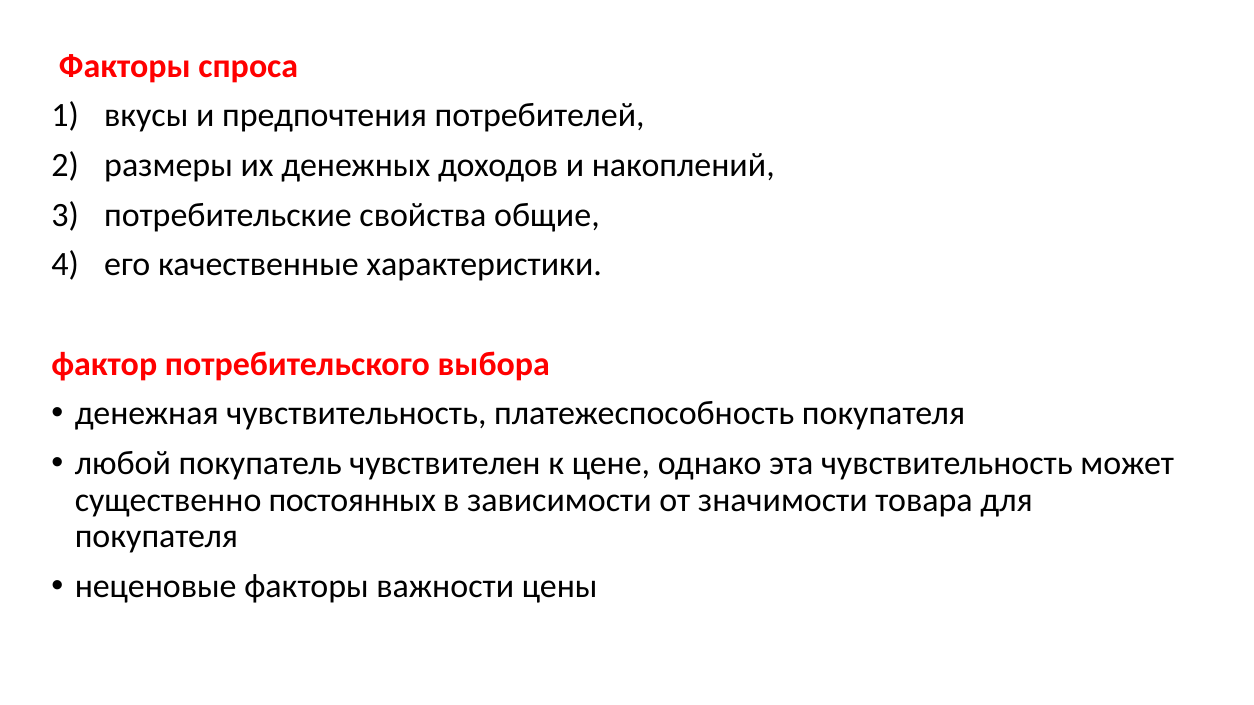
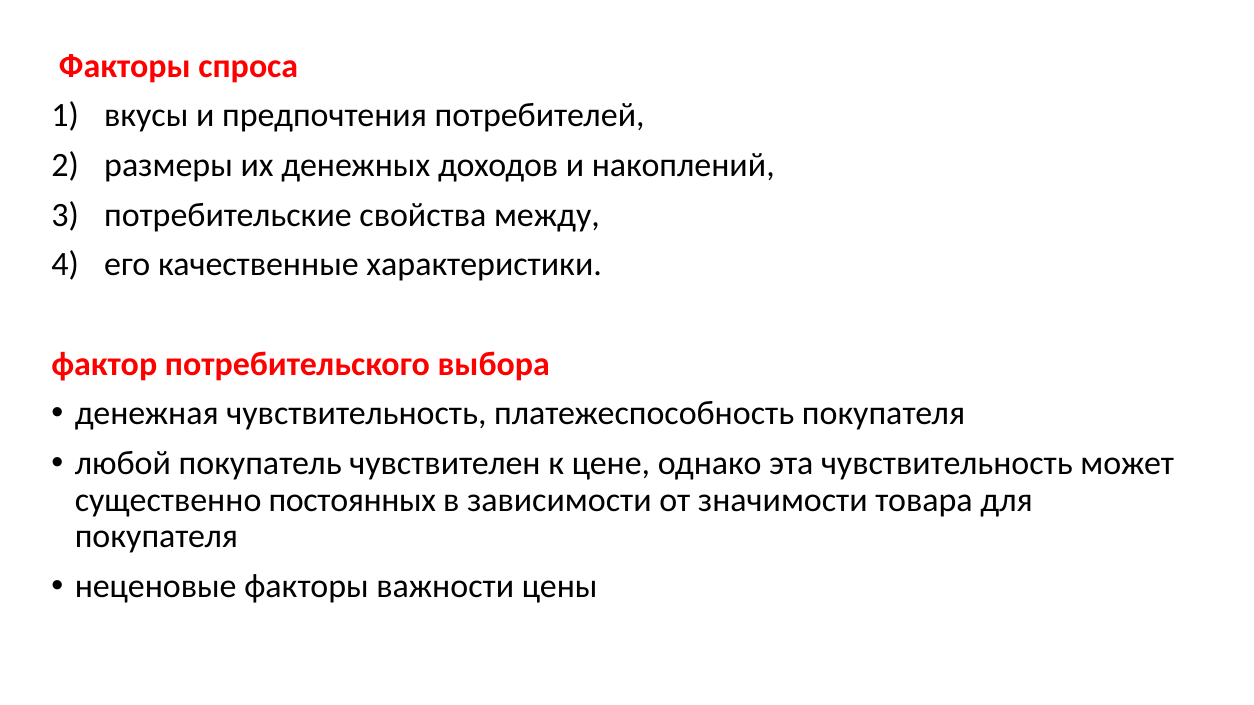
общие: общие -> между (547, 215)
